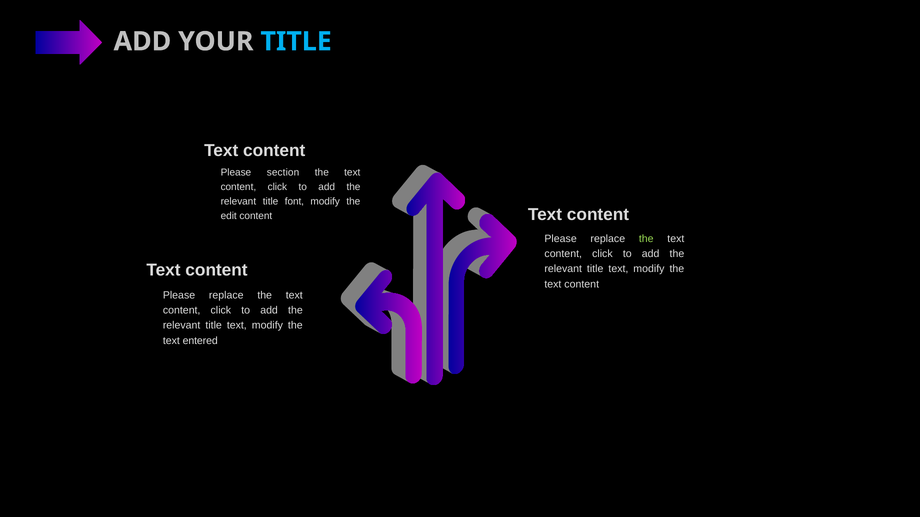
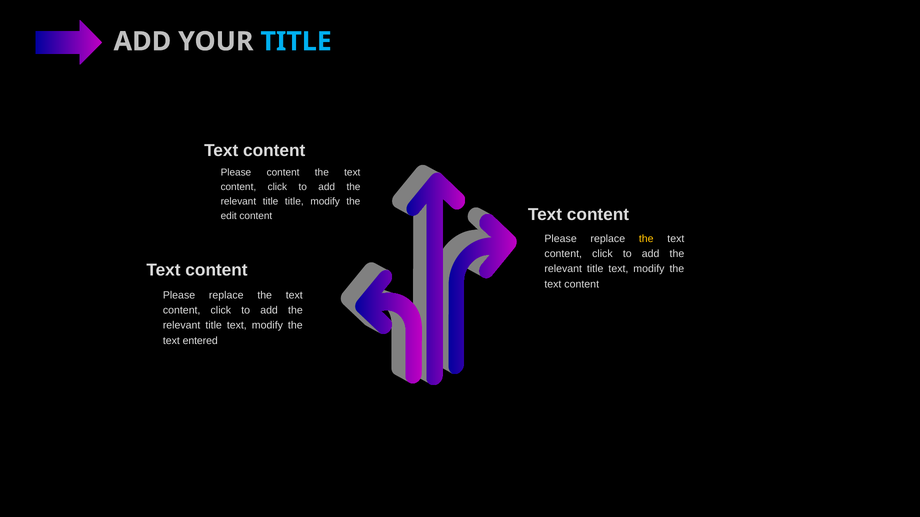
Please section: section -> content (283, 173)
title font: font -> title (294, 202)
the colour: light green -> yellow (646, 239)
